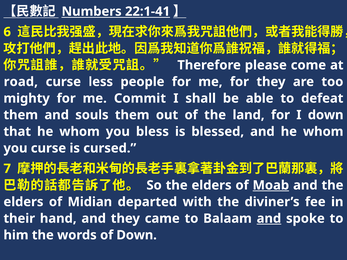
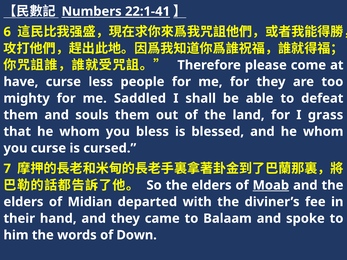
road: road -> have (21, 82)
Commit: Commit -> Saddled (140, 98)
I down: down -> grass (326, 115)
and underline: present -> none (269, 219)
